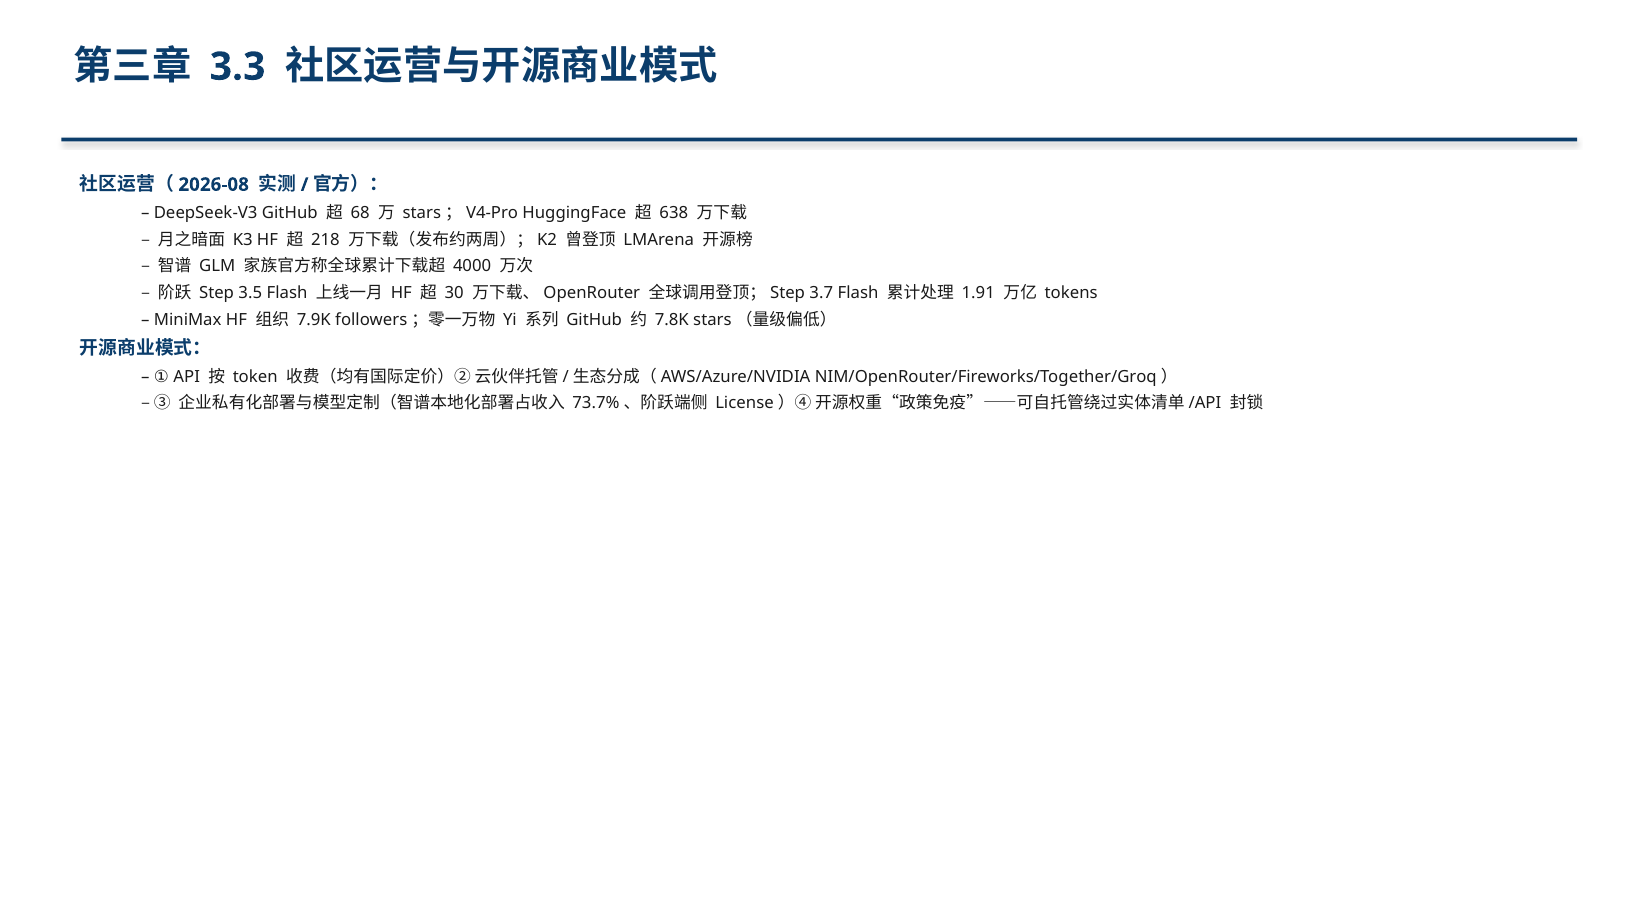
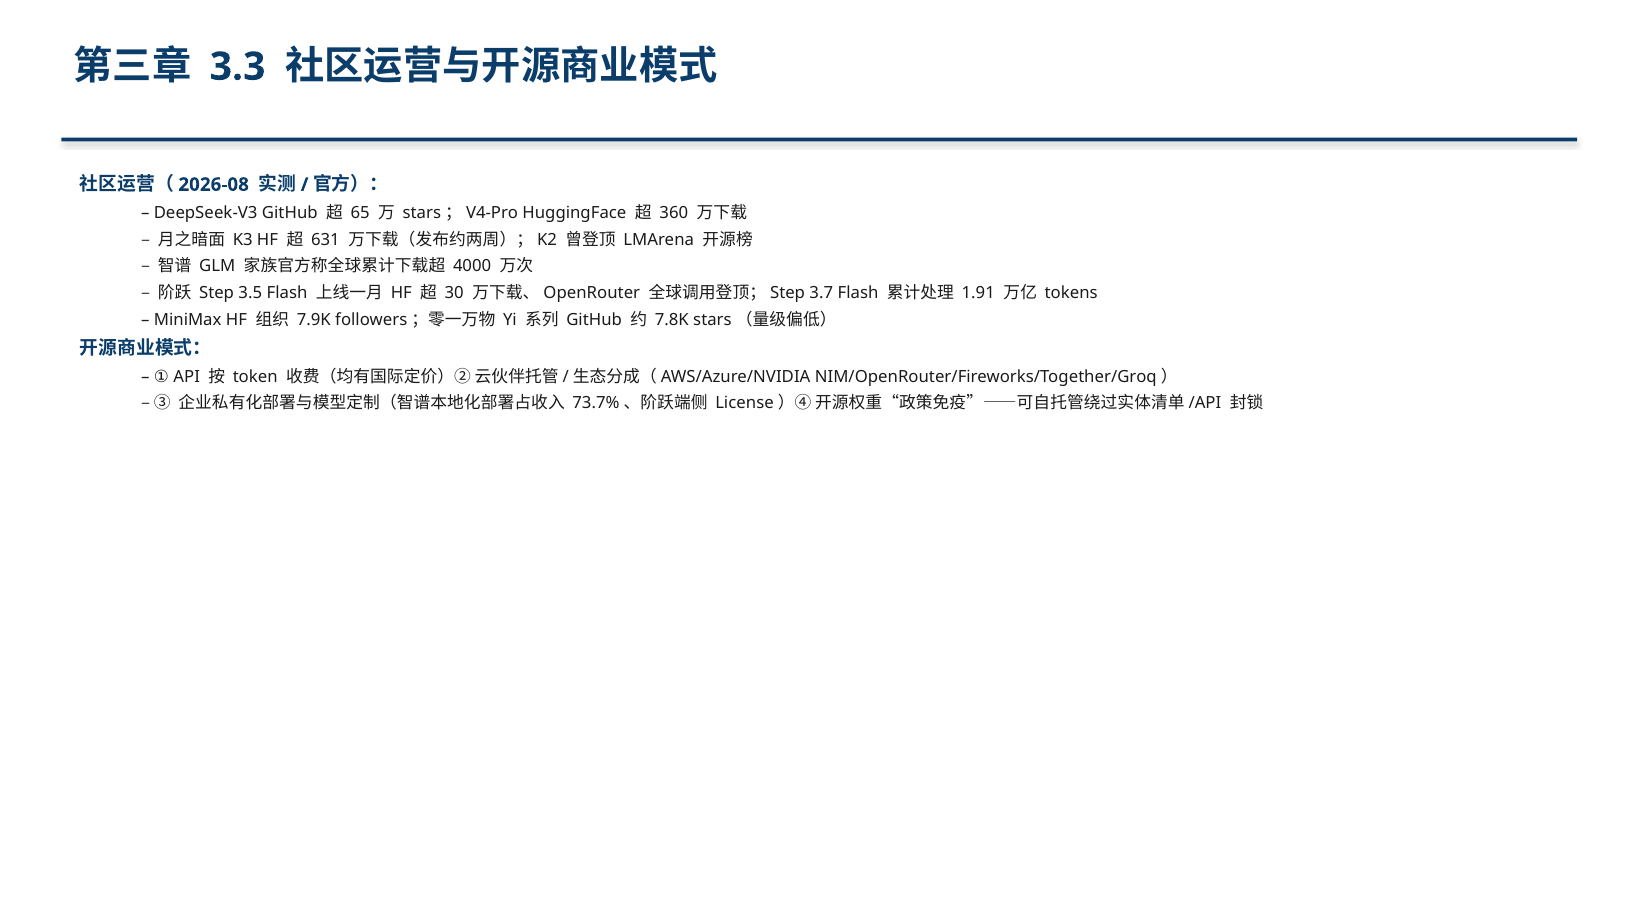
68: 68 -> 65 (360, 213)
638: 638 -> 360 (674, 213)
218: 218 -> 631 (325, 240)
